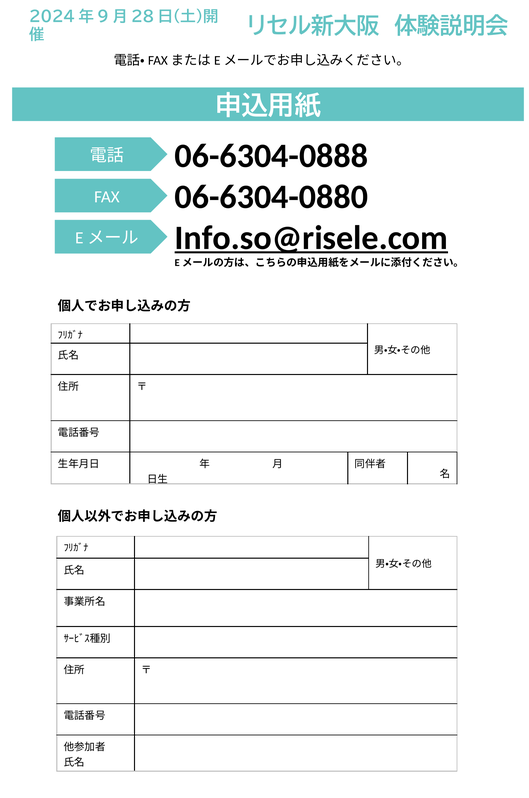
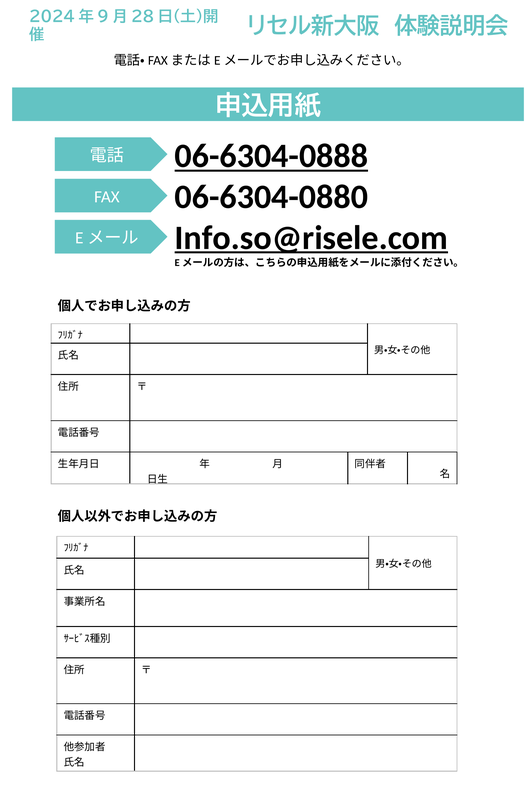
06-6304-0888 underline: none -> present (271, 156)
